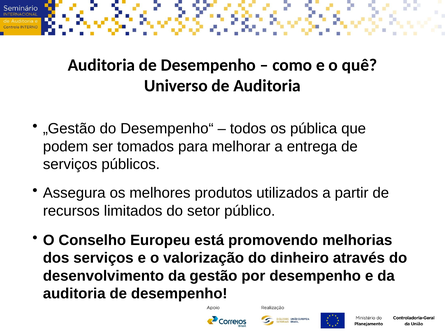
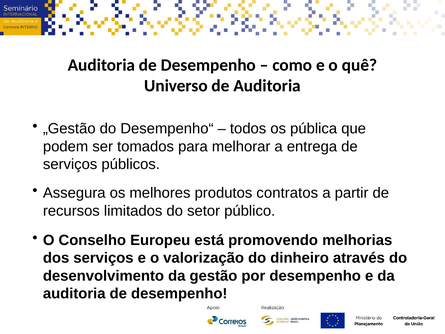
utilizados: utilizados -> contratos (287, 193)
